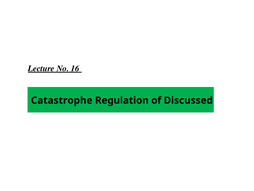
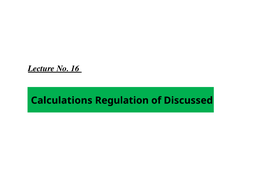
Catastrophe: Catastrophe -> Calculations (62, 100)
